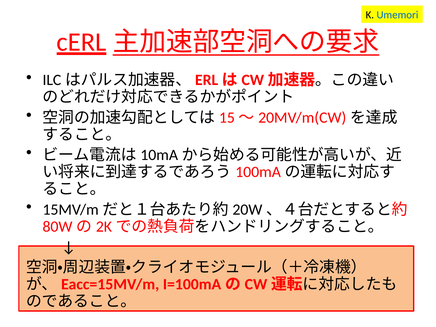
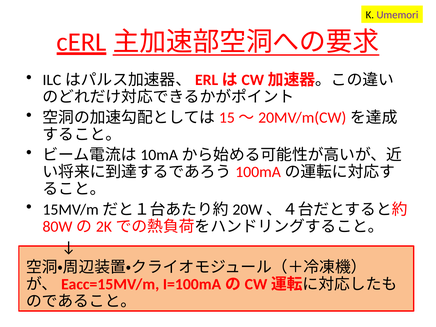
Umemori colour: blue -> purple (397, 15)
